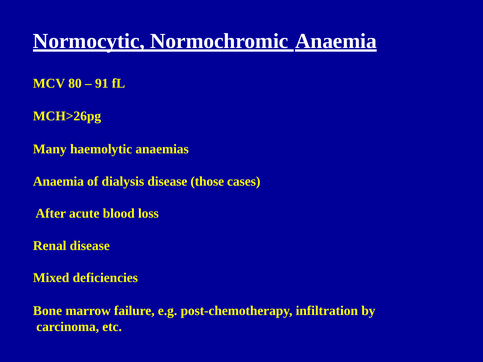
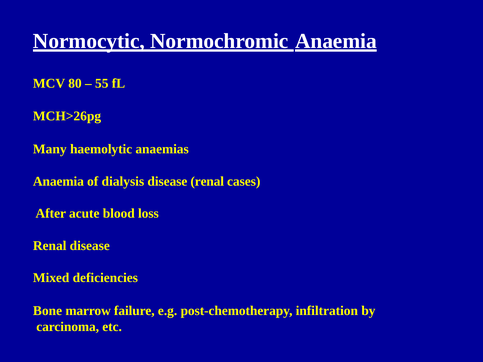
91: 91 -> 55 (102, 83)
disease those: those -> renal (207, 181)
